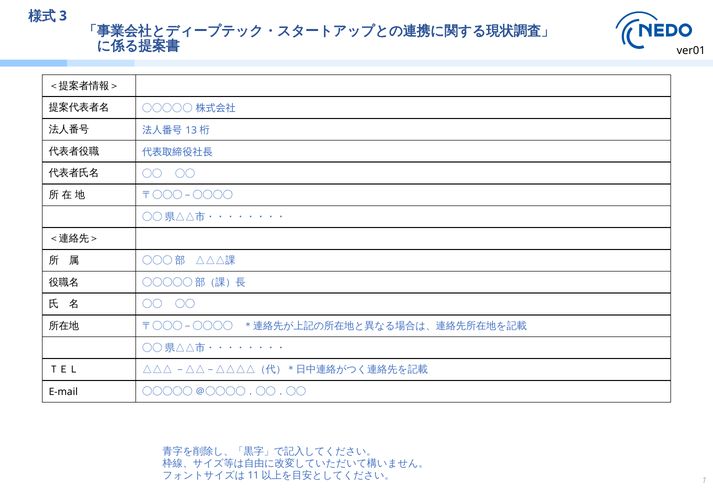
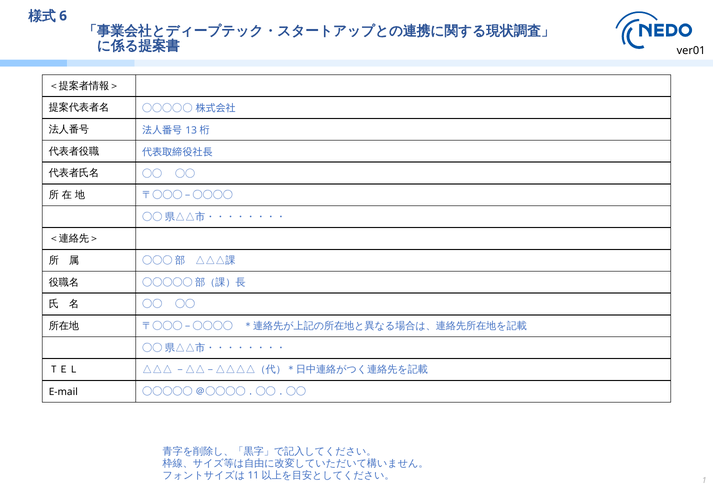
3: 3 -> 6 (63, 16)
